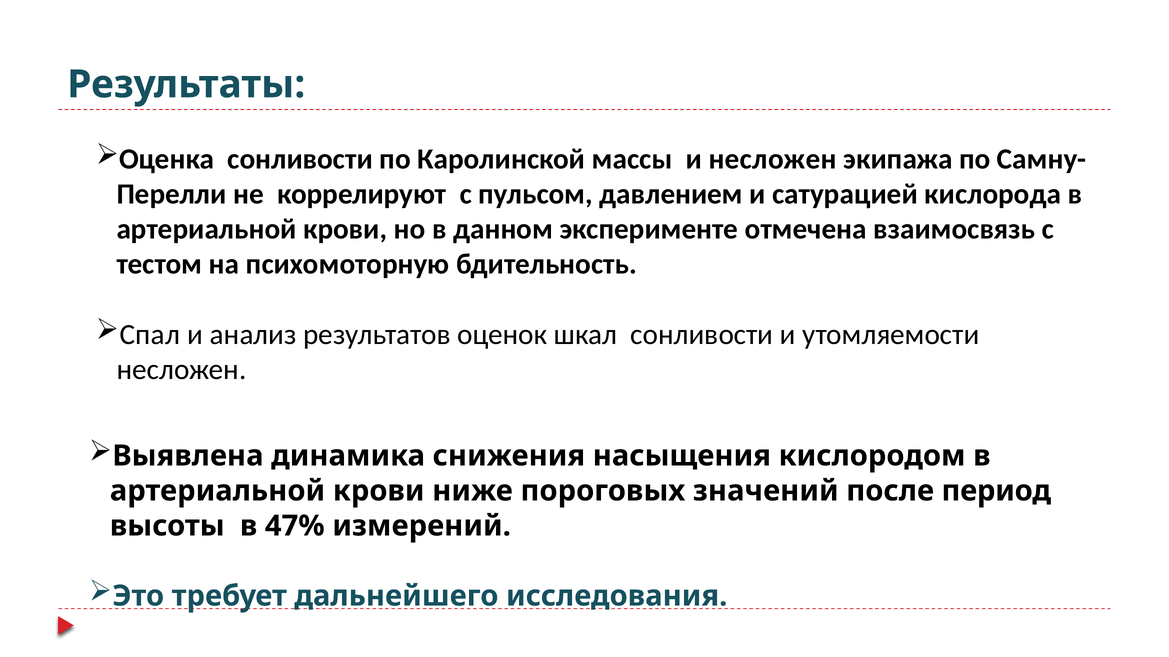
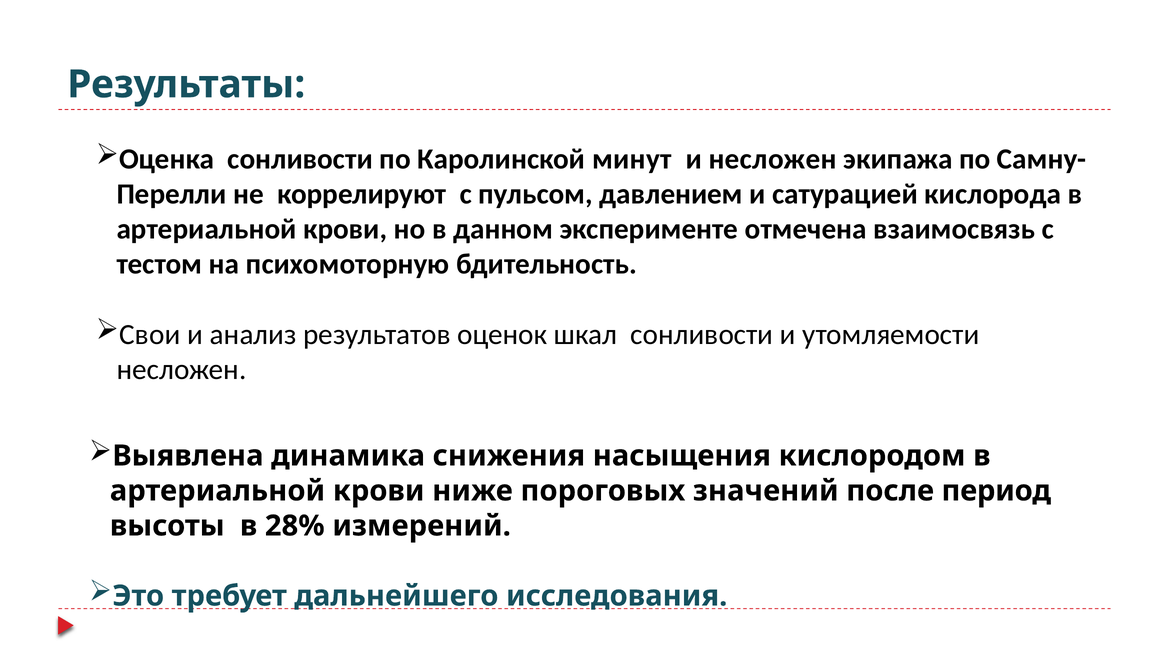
массы: массы -> минут (632, 159)
Спал: Спал -> Свои (150, 335)
47%: 47% -> 28% (295, 526)
